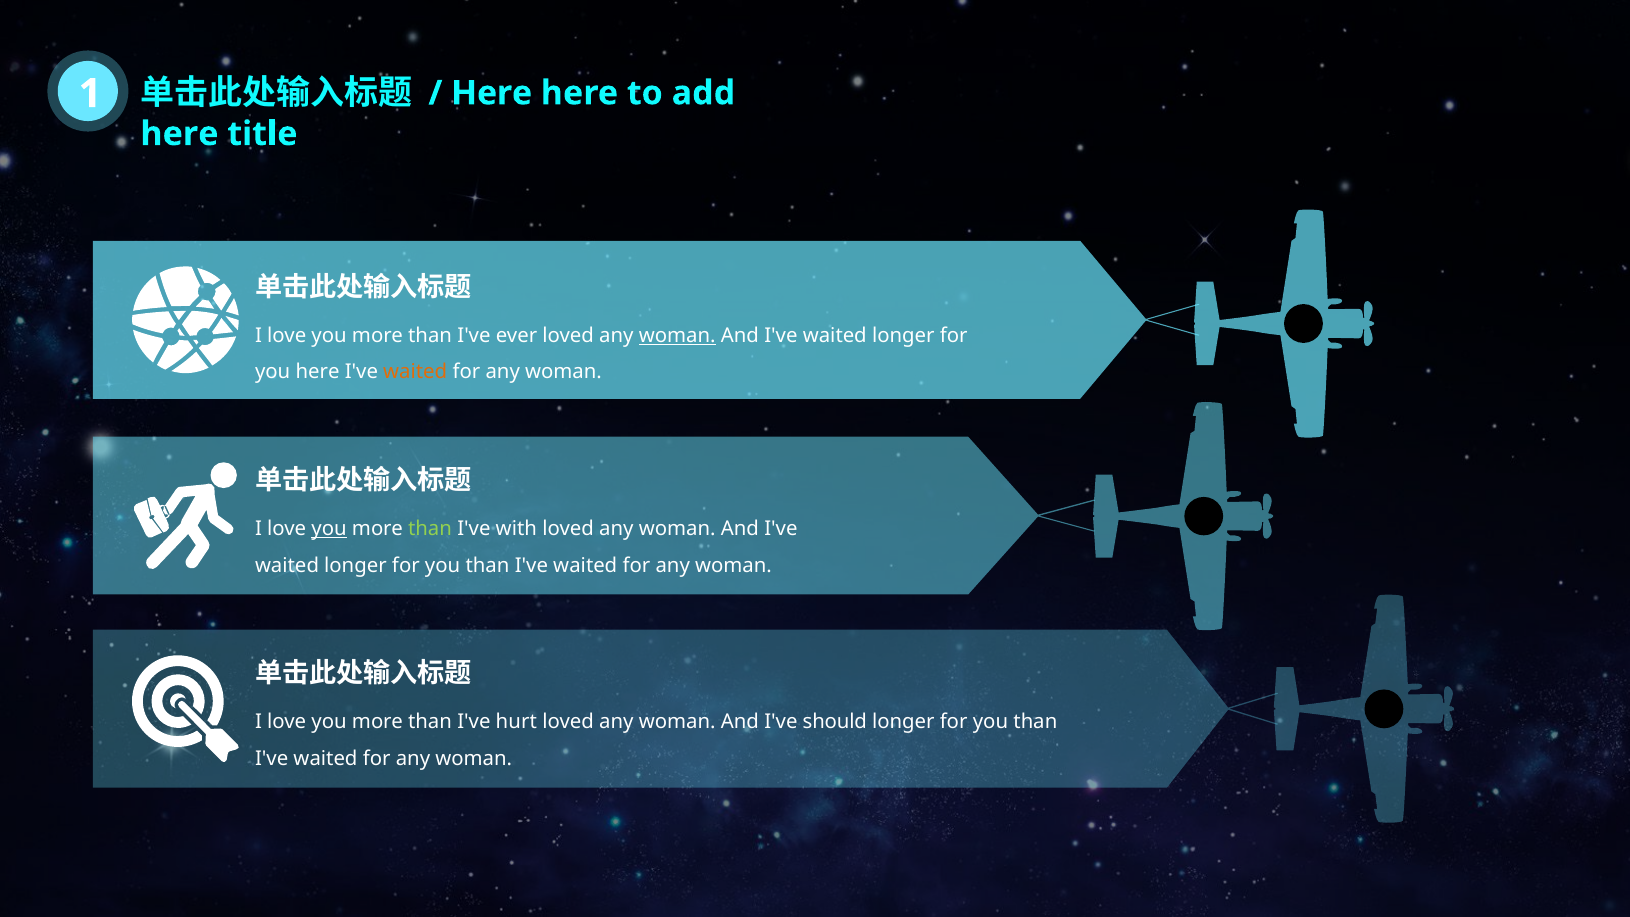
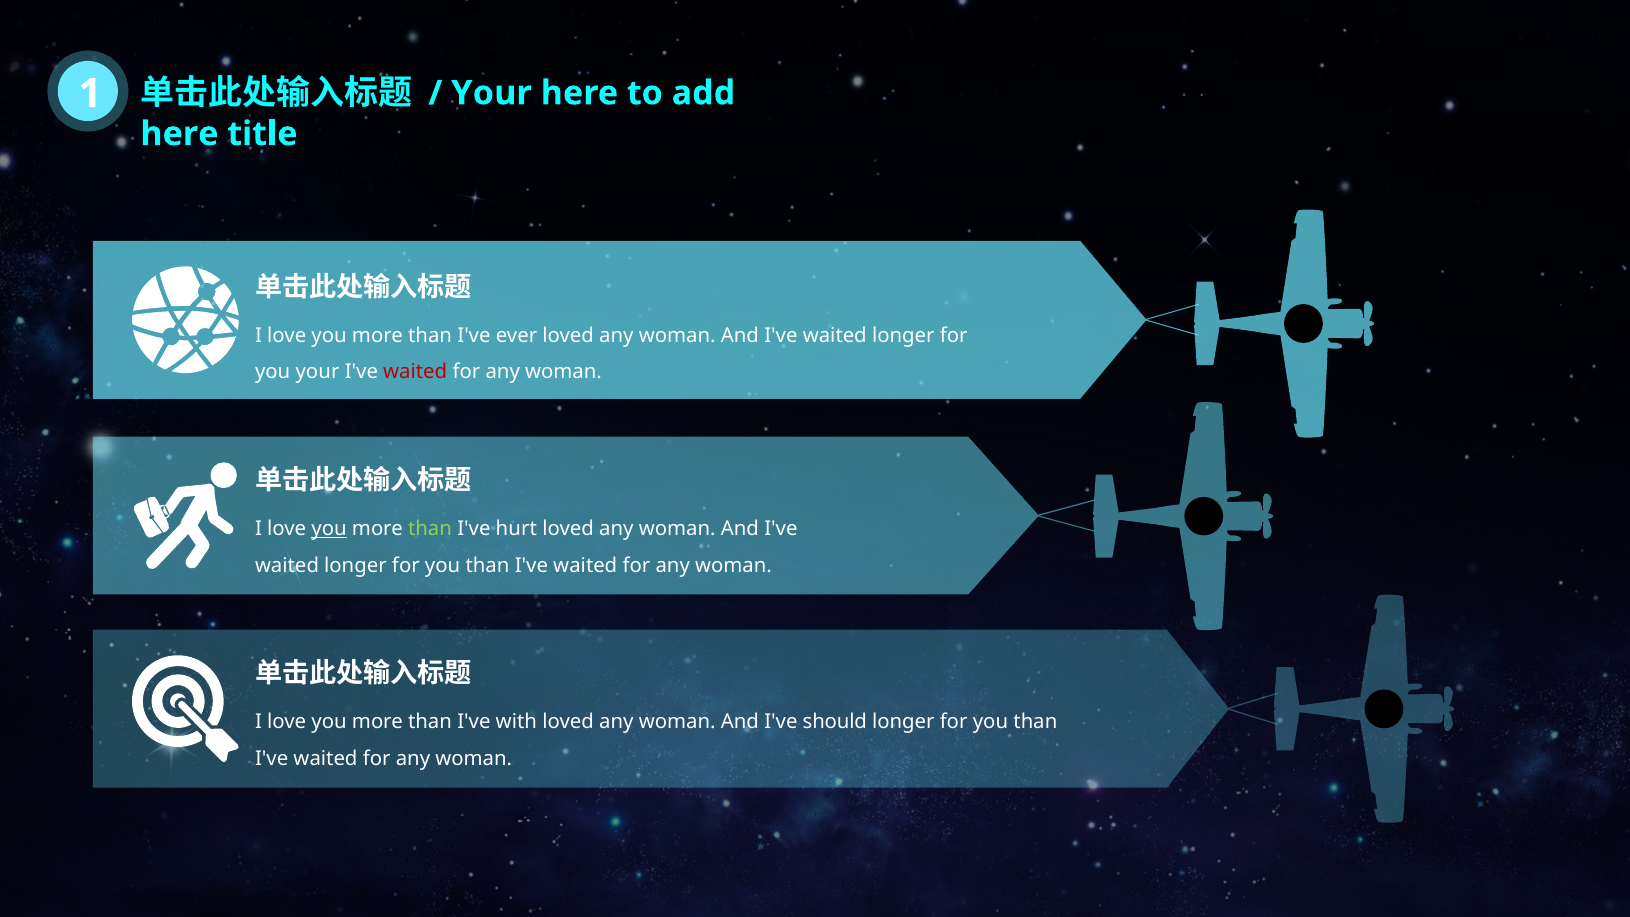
Here: Here -> Your (491, 93)
woman underline: present -> none (677, 335)
you here: here -> your (317, 372)
waited colour: orange -> red (415, 372)
with: with -> hurt (516, 529)
hurt: hurt -> with (516, 722)
